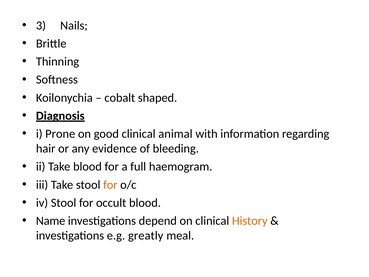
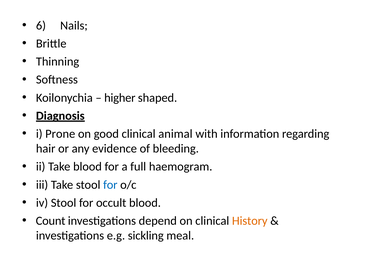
3: 3 -> 6 (41, 25)
cobalt: cobalt -> higher (120, 98)
for colour: orange -> blue (110, 185)
Name: Name -> Count (51, 221)
greatly: greatly -> sickling (146, 235)
